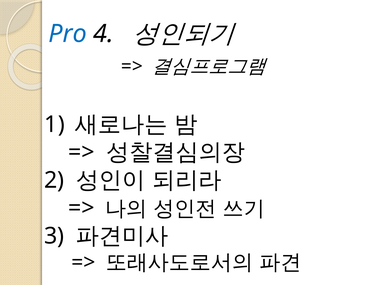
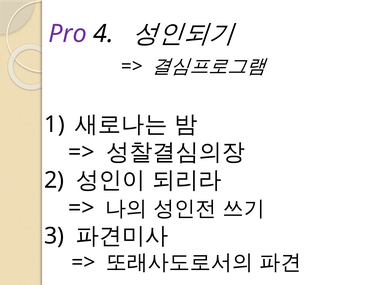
Pro colour: blue -> purple (68, 34)
